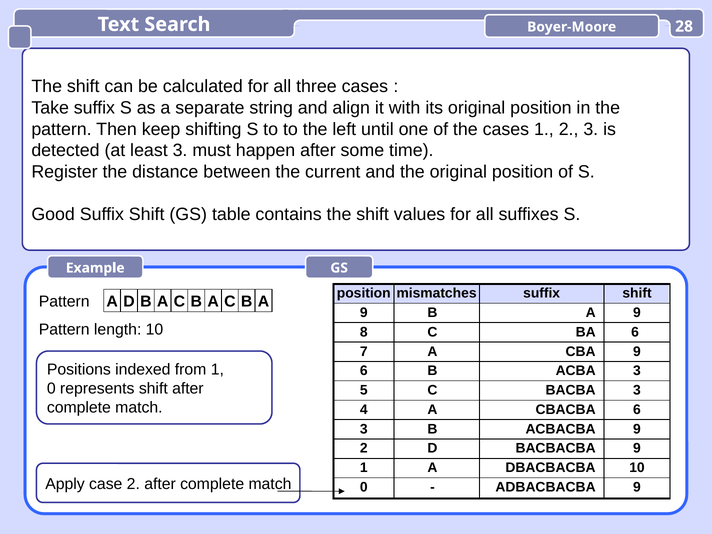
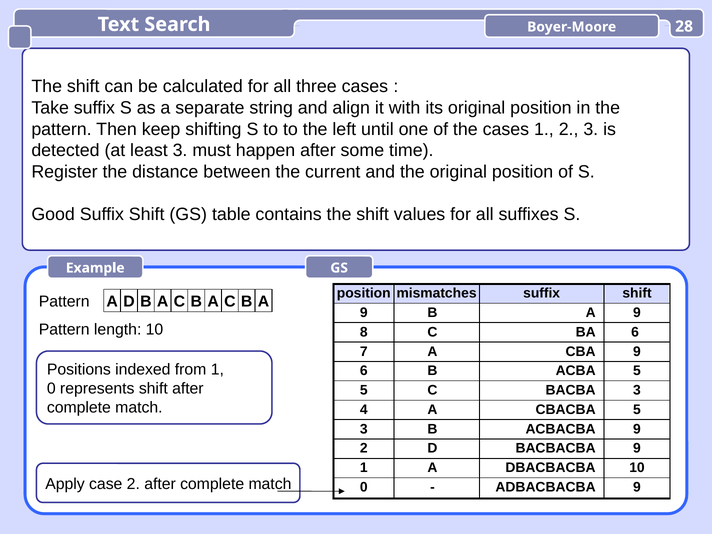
ACBA 3: 3 -> 5 (637, 371)
CBACBA 6: 6 -> 5 (637, 410)
